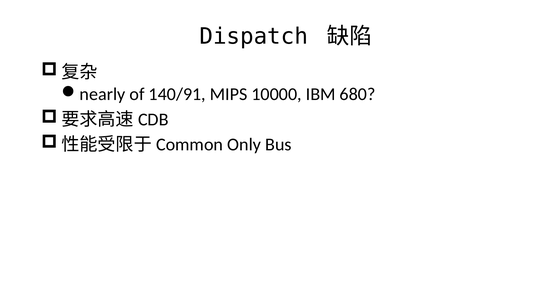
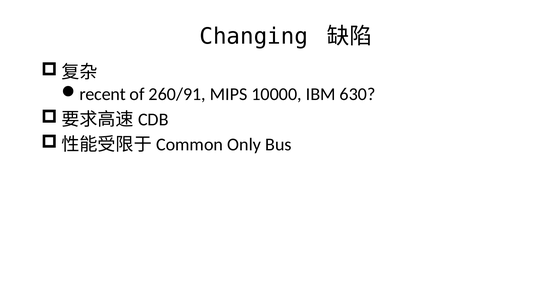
Dispatch: Dispatch -> Changing (254, 36)
nearly: nearly -> recent (103, 94)
140/91: 140/91 -> 260/91 (177, 94)
680: 680 -> 630 (358, 94)
